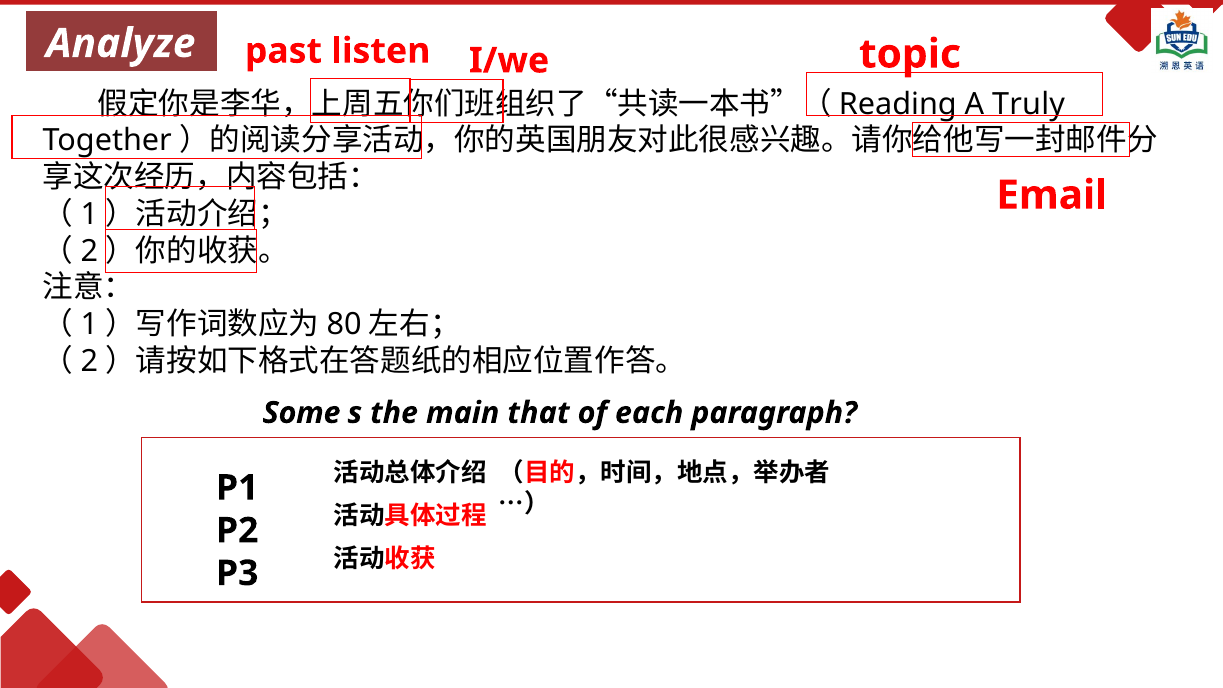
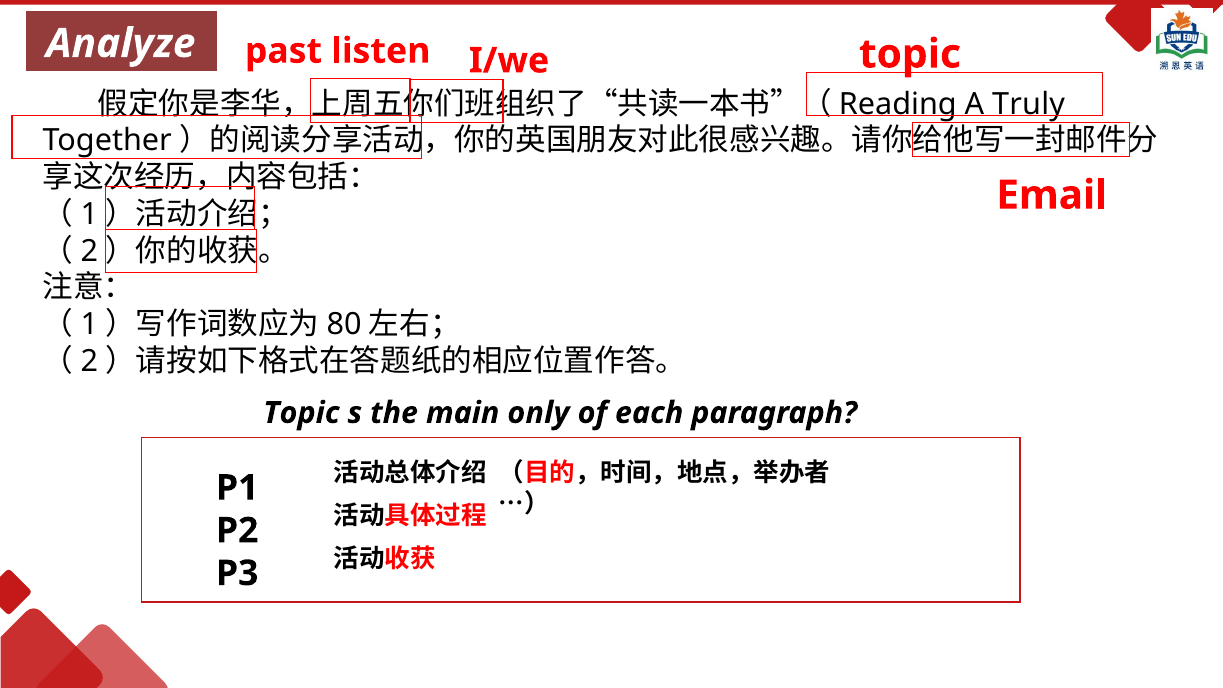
Some: Some -> Topic (301, 413)
that: that -> only (538, 413)
